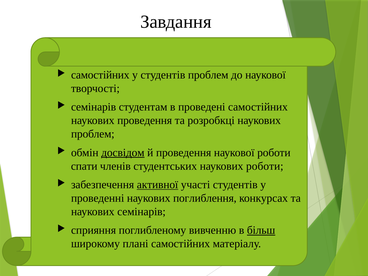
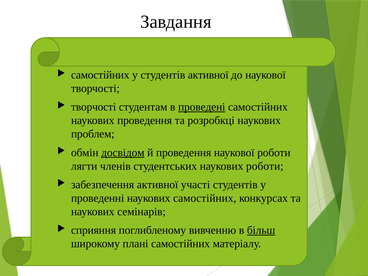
студентів проблем: проблем -> активної (208, 75)
семінарів: семінарів -> творчості (94, 107)
проведені underline: none -> present (202, 107)
спати: спати -> лягти (84, 166)
активної underline: present -> none (158, 185)
наукових поглиблення: поглиблення -> самостійних (205, 198)
